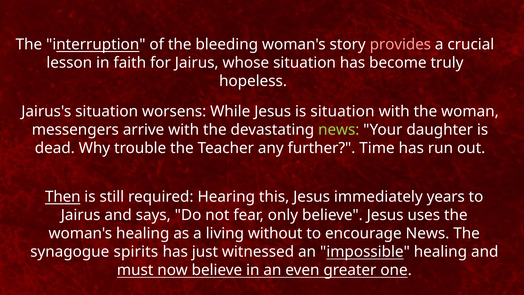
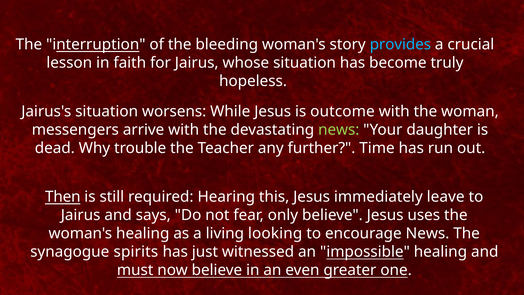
provides colour: pink -> light blue (400, 44)
is situation: situation -> outcome (342, 111)
years: years -> leave (446, 197)
without: without -> looking (275, 233)
